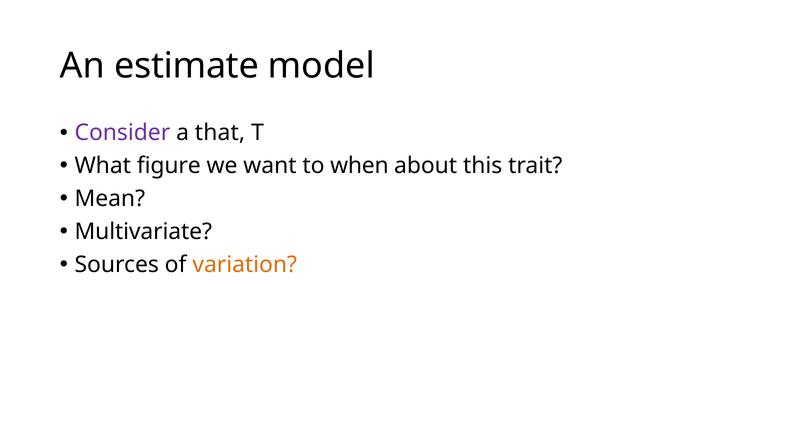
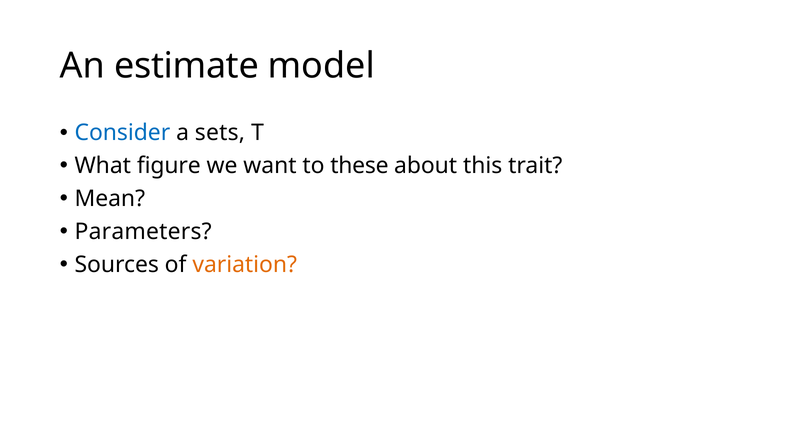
Consider colour: purple -> blue (122, 133)
that: that -> sets (220, 133)
when: when -> these (359, 166)
Multivariate: Multivariate -> Parameters (143, 231)
